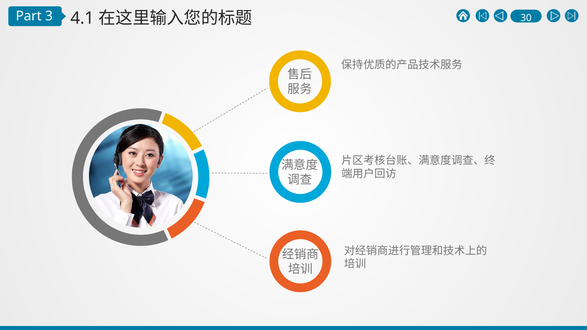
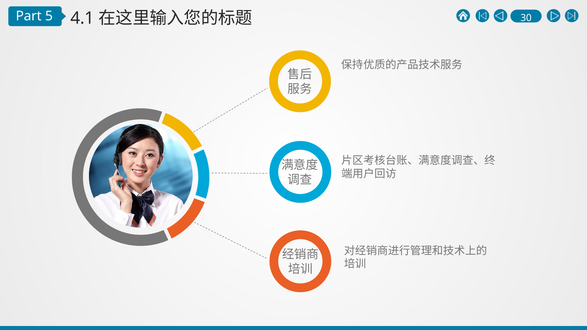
3: 3 -> 5 (49, 16)
